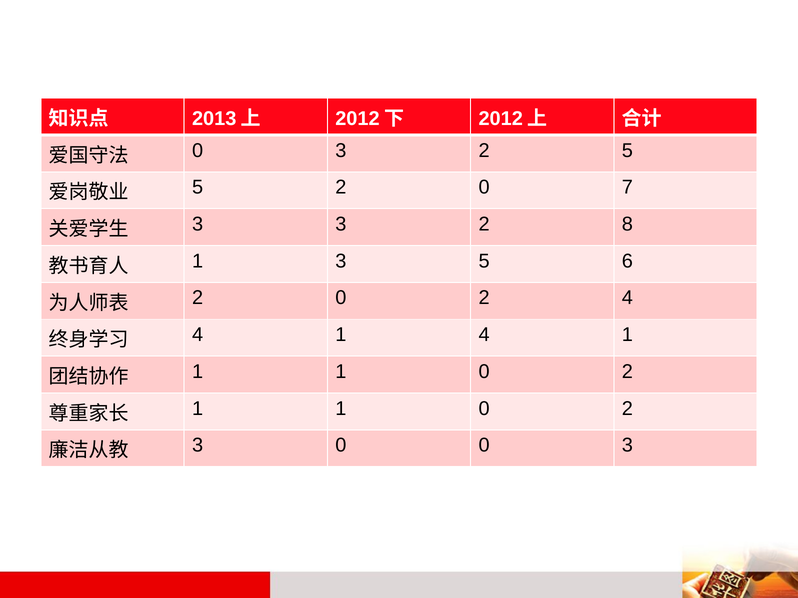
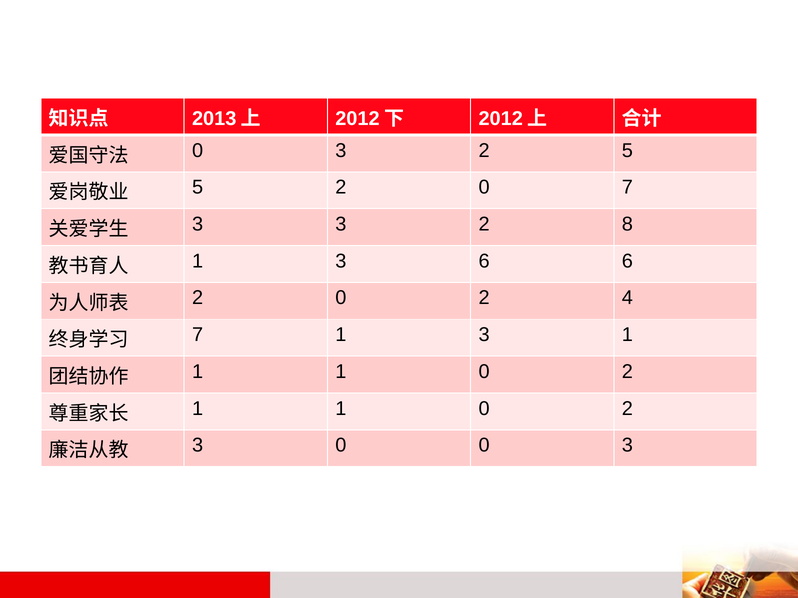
3 5: 5 -> 6 (484, 261)
4: 4 -> 7 (198, 335)
4: 4 -> 3 (484, 335)
